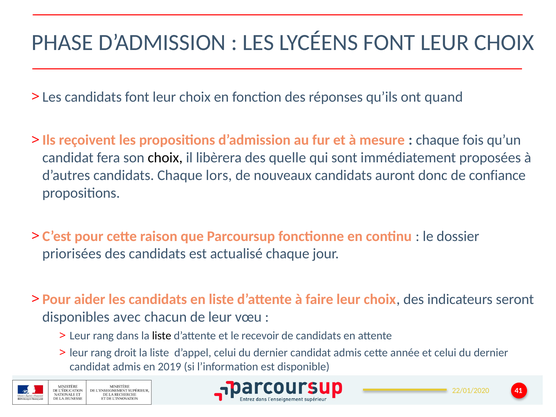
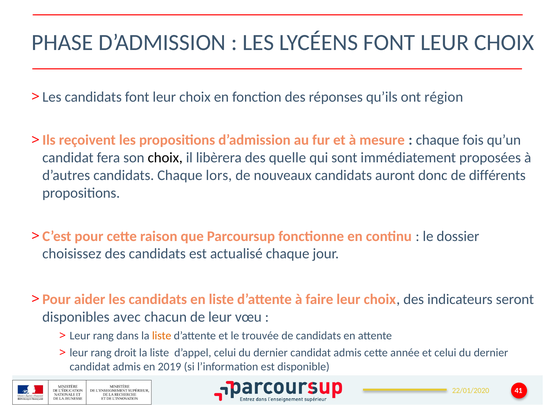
quand: quand -> région (444, 97)
confiance: confiance -> différents (497, 175)
priorisées: priorisées -> choisissez (72, 254)
liste colour: black -> orange (162, 336)
recevoir: recevoir -> trouvée (260, 336)
